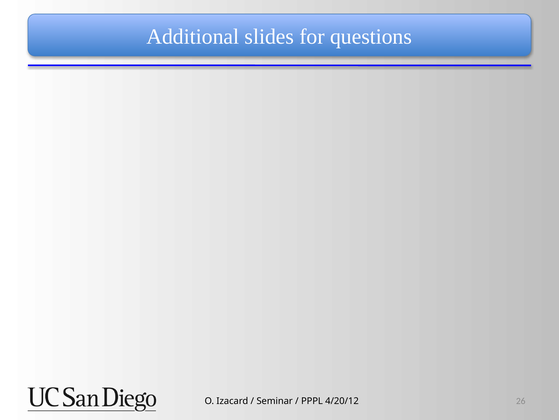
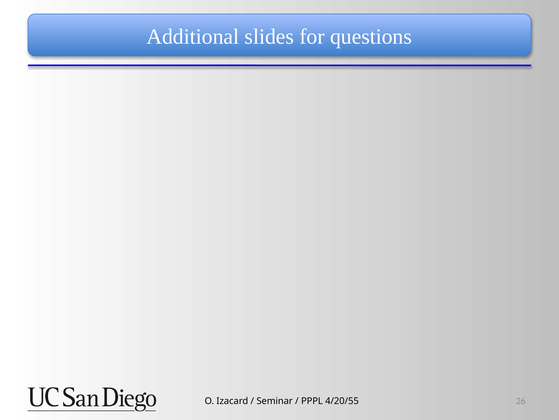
4/20/12: 4/20/12 -> 4/20/55 (342, 400)
